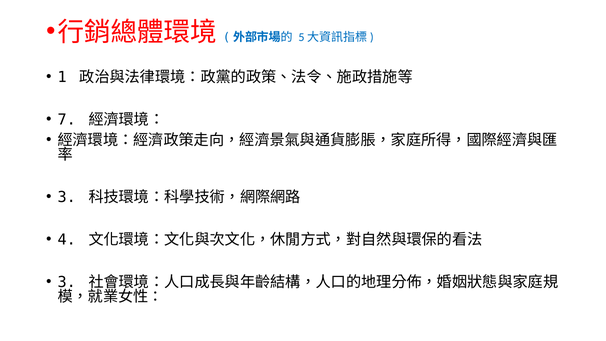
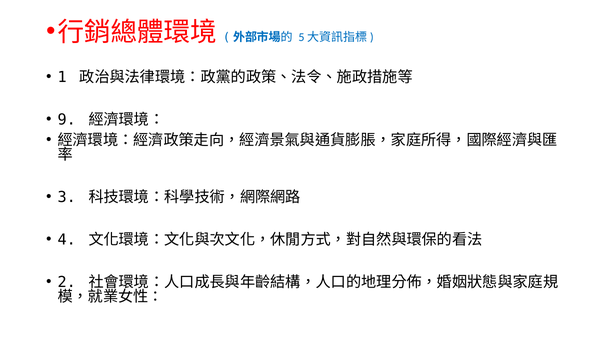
7: 7 -> 9 (67, 120)
3: 3 -> 2 (67, 282)
